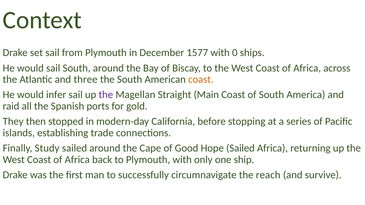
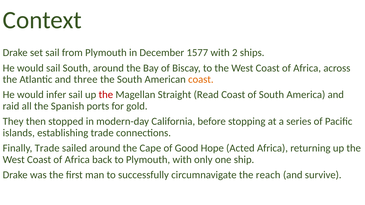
0: 0 -> 2 (235, 53)
the colour: purple -> red (106, 95)
Main: Main -> Read (206, 95)
Finally Study: Study -> Trade (47, 148)
Hope Sailed: Sailed -> Acted (240, 148)
